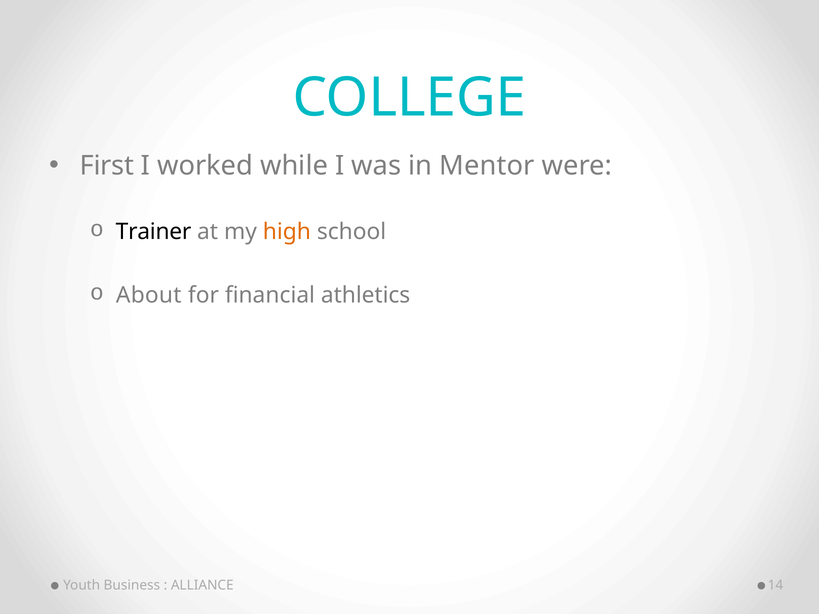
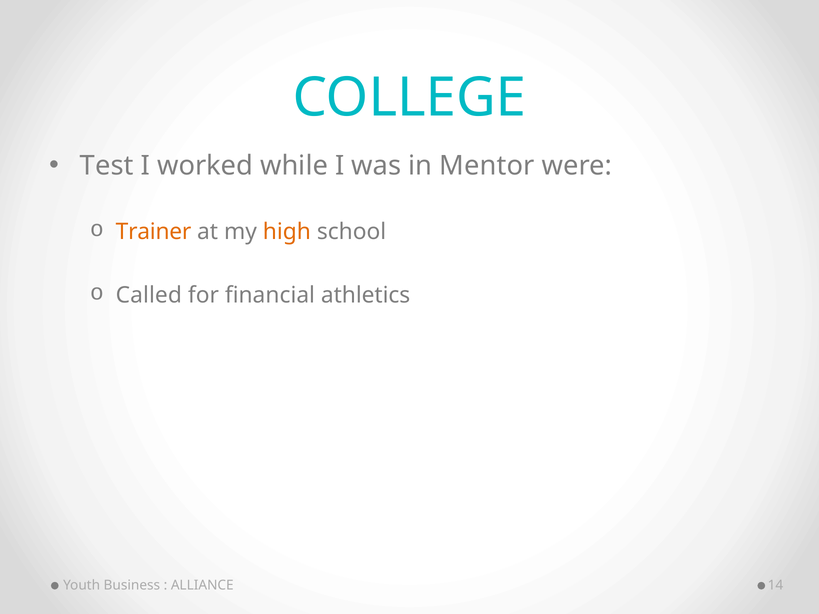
First: First -> Test (107, 166)
Trainer colour: black -> orange (154, 232)
About: About -> Called (149, 296)
